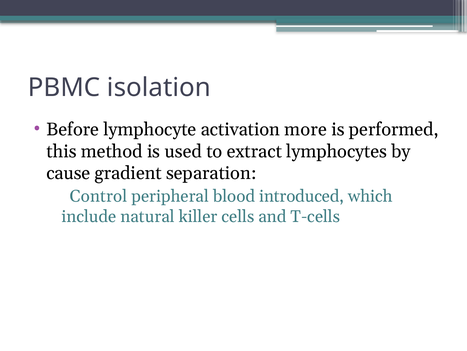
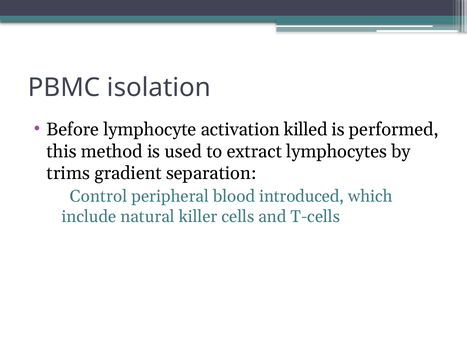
more: more -> killed (306, 129)
cause: cause -> trims (68, 173)
